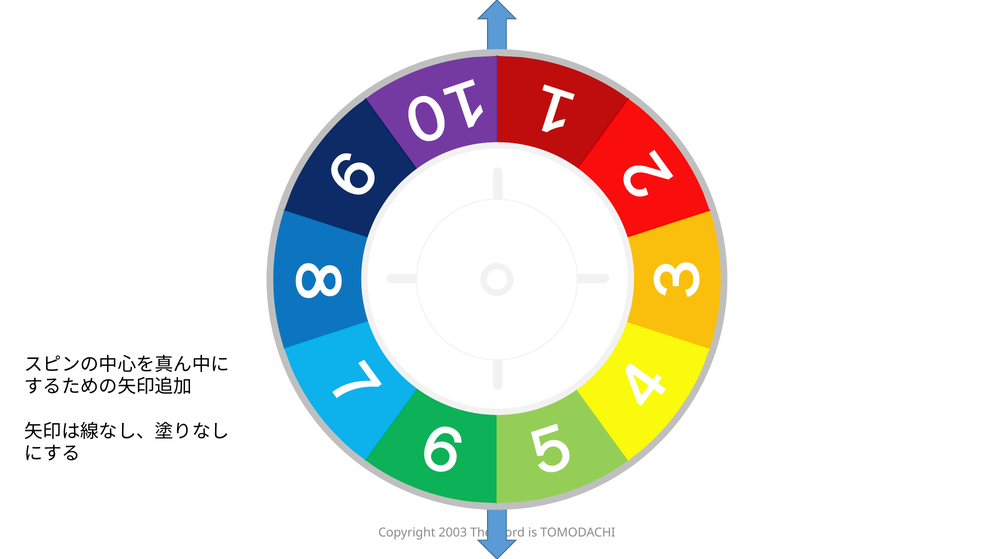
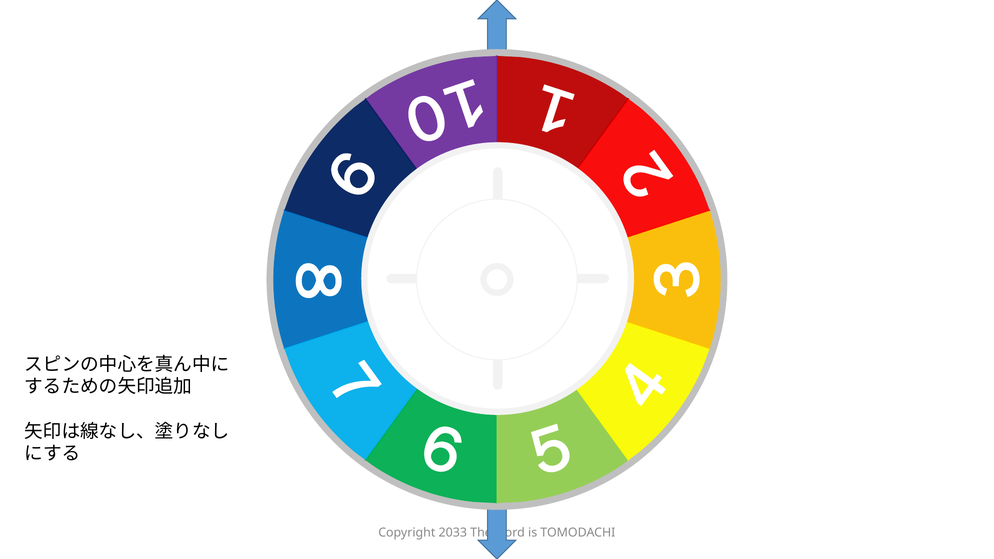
2003: 2003 -> 2033 (453, 533)
